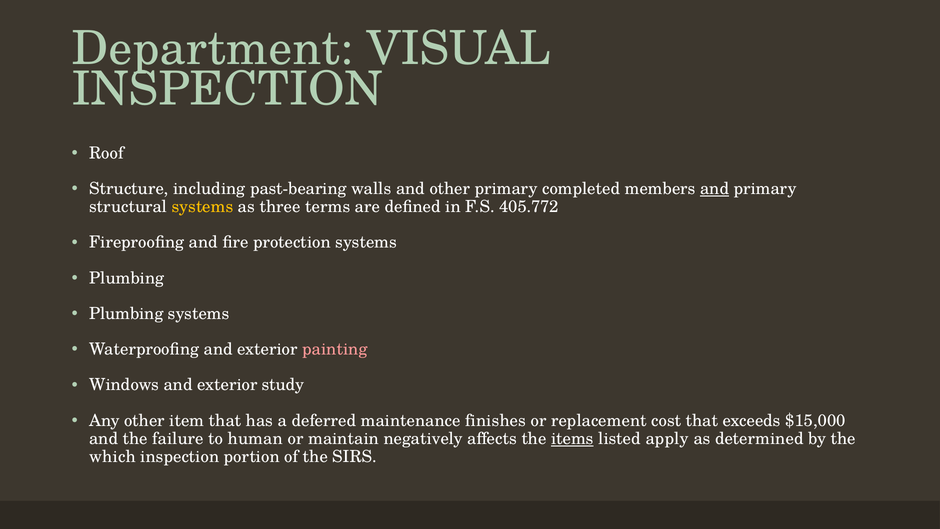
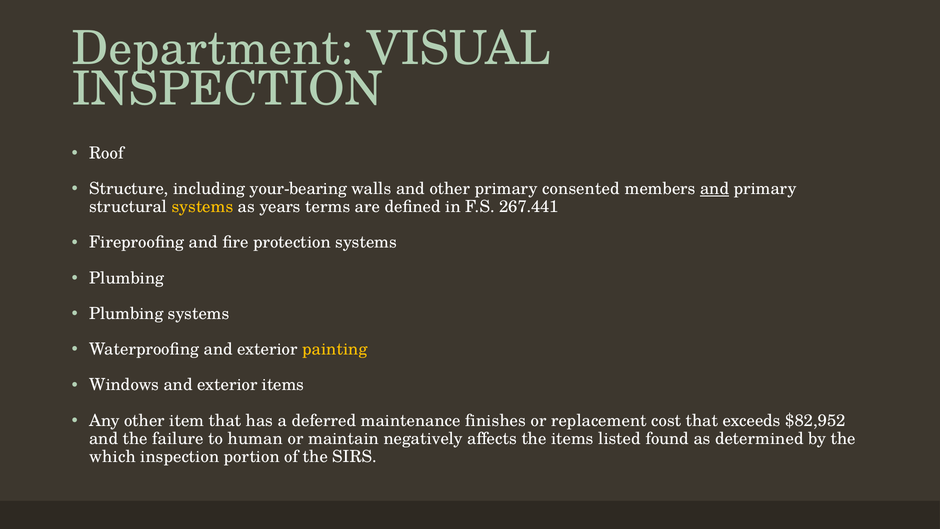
past-bearing: past-bearing -> your-bearing (298, 189)
completed: completed -> consented (581, 189)
three: three -> years (280, 207)
405.772: 405.772 -> 267.441 (529, 207)
painting colour: pink -> yellow (335, 349)
exterior study: study -> items (283, 385)
$15,000: $15,000 -> $82,952 (815, 420)
items underline: present -> none (572, 438)
apply: apply -> found (667, 438)
